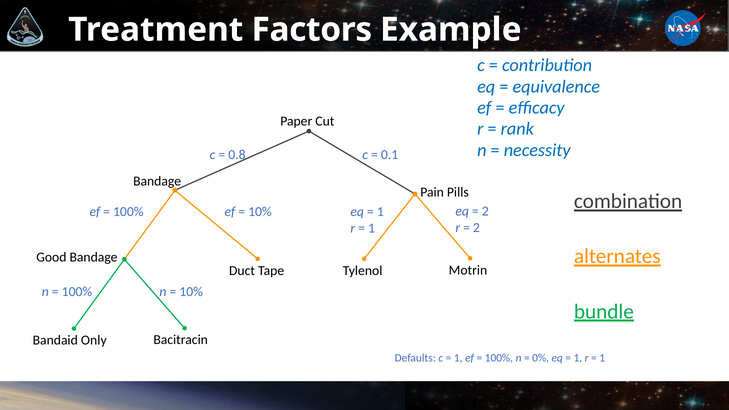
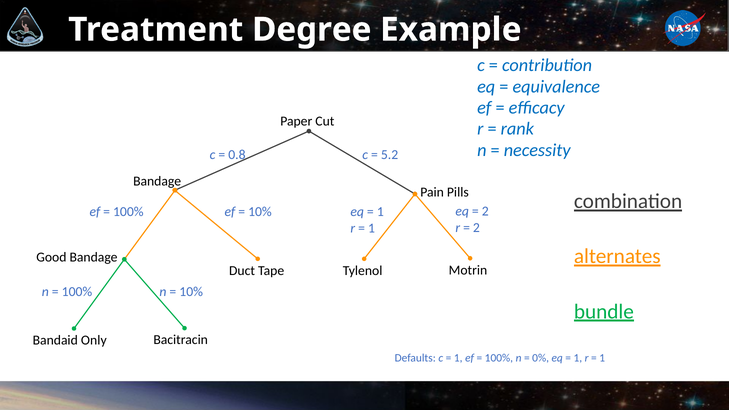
Factors: Factors -> Degree (312, 30)
0.1: 0.1 -> 5.2 (390, 155)
